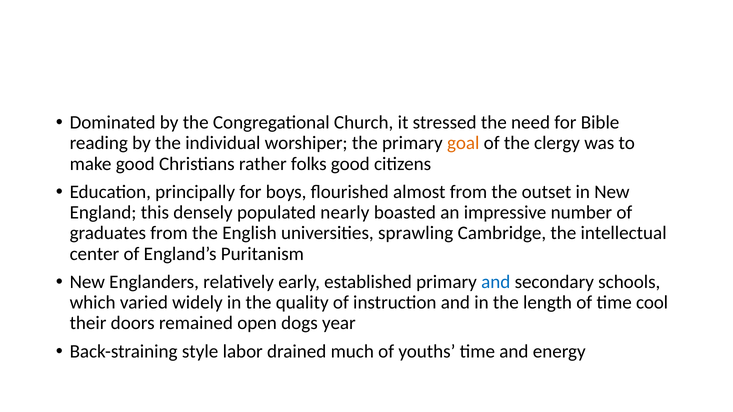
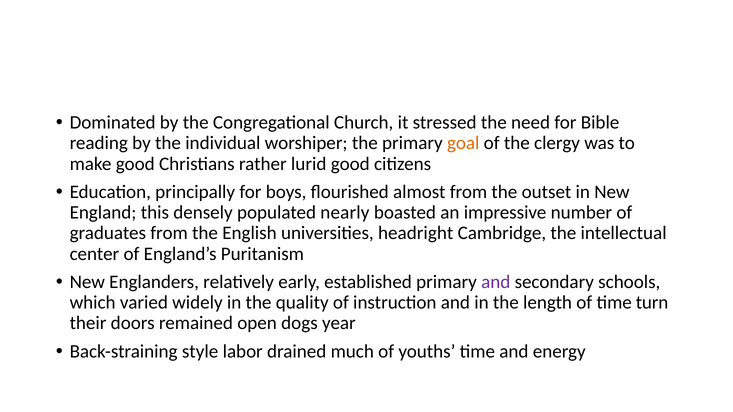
folks: folks -> lurid (309, 164)
sprawling: sprawling -> headright (416, 233)
and colour: blue -> purple (496, 282)
cool: cool -> turn (652, 303)
